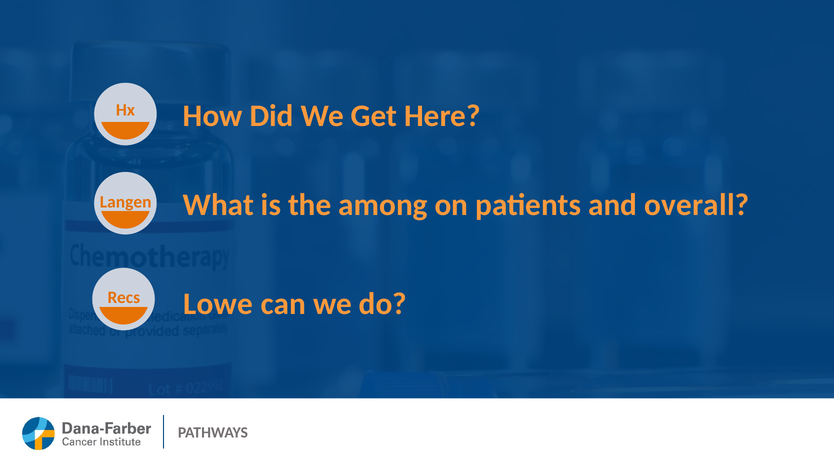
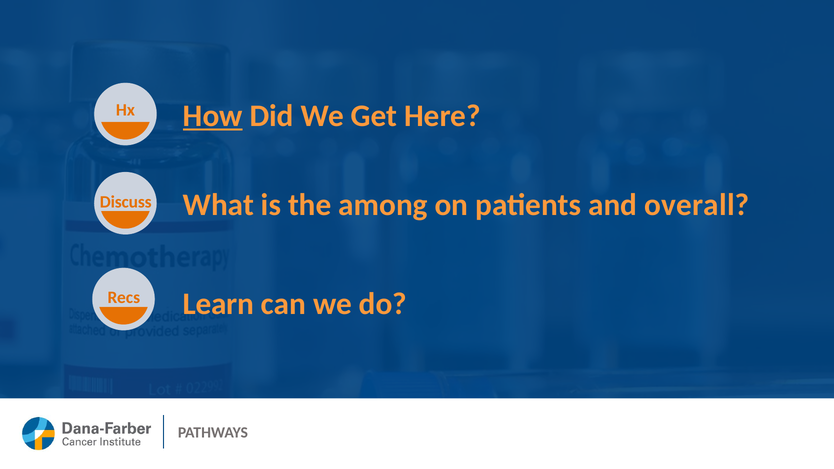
How underline: none -> present (213, 116)
Langen: Langen -> Discuss (126, 202)
Lowe: Lowe -> Learn (218, 304)
